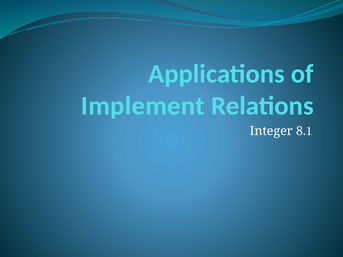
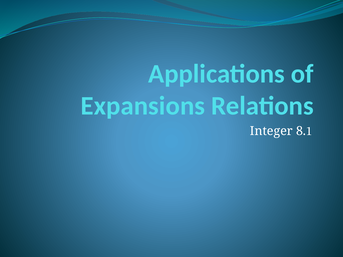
Implement: Implement -> Expansions (143, 106)
